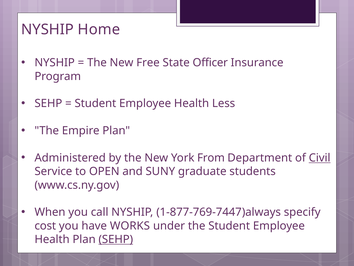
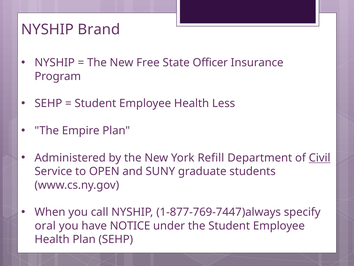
Home: Home -> Brand (99, 30)
From: From -> Refill (211, 158)
cost: cost -> oral (45, 225)
WORKS: WORKS -> NOTICE (130, 225)
SEHP underline: present -> none (116, 239)
